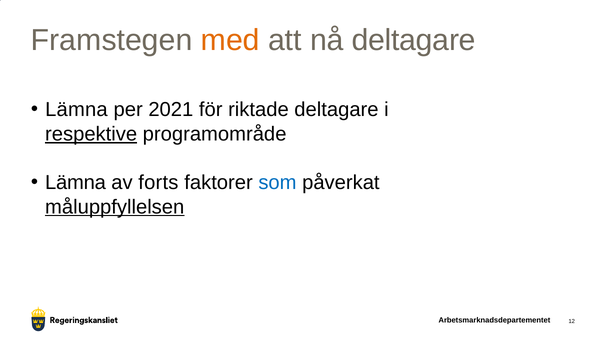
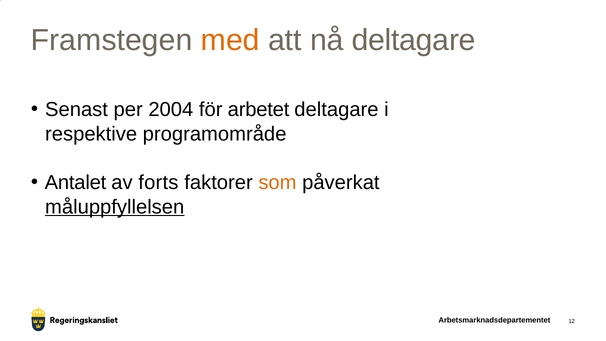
Lämna: Lämna -> Senast (77, 110)
2021: 2021 -> 2004 (171, 110)
riktade: riktade -> arbetet (259, 110)
respektive underline: present -> none (91, 134)
Lämna: Lämna -> Antalet (75, 183)
som colour: blue -> orange (277, 183)
